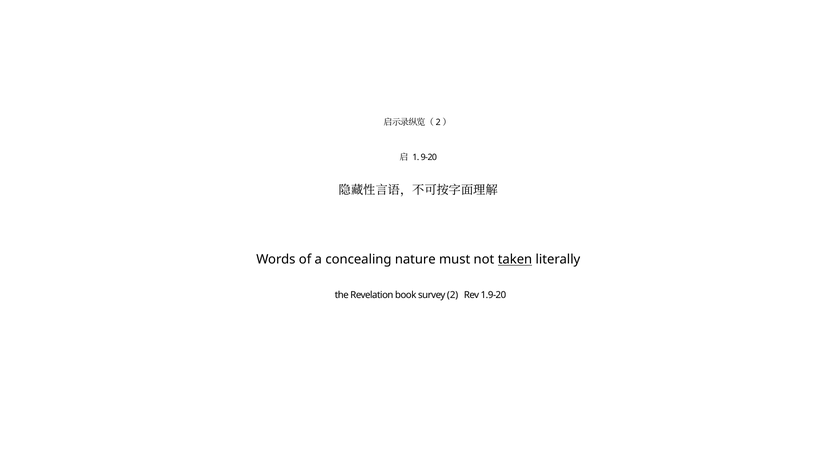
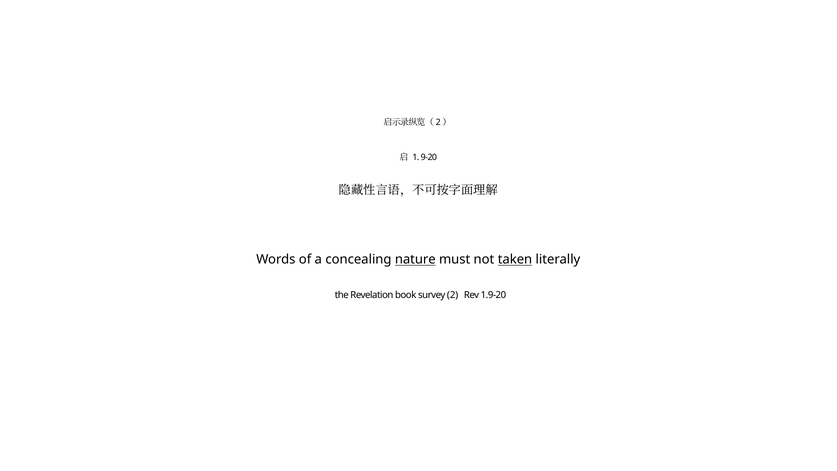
nature underline: none -> present (415, 259)
